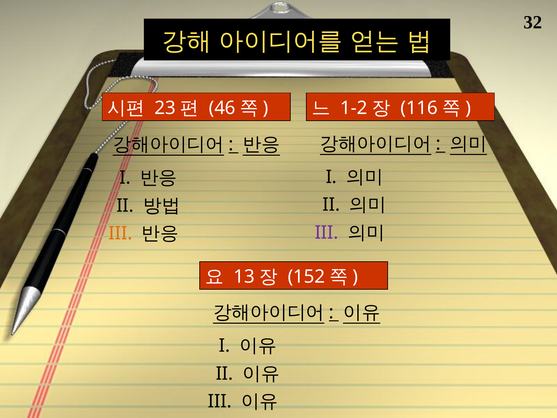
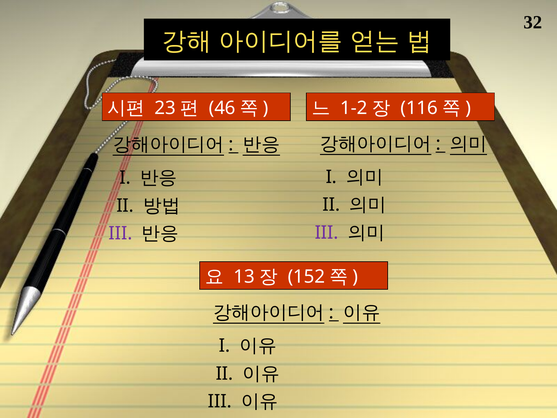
III colour: orange -> purple (120, 233)
